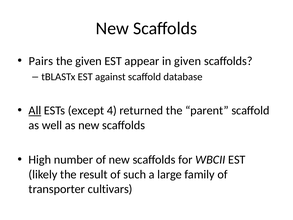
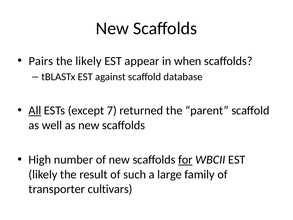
the given: given -> likely (88, 61)
in given: given -> when (188, 61)
4: 4 -> 7 (112, 110)
for underline: none -> present (185, 160)
